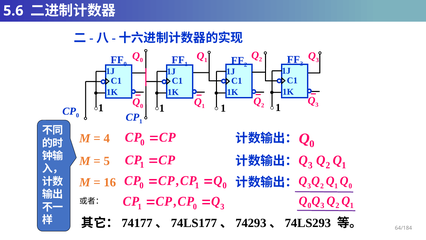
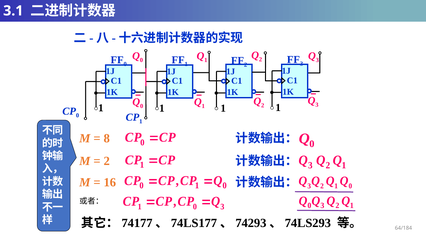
5.6: 5.6 -> 3.1 (13, 11)
4: 4 -> 8 (107, 138)
5: 5 -> 2 (107, 161)
